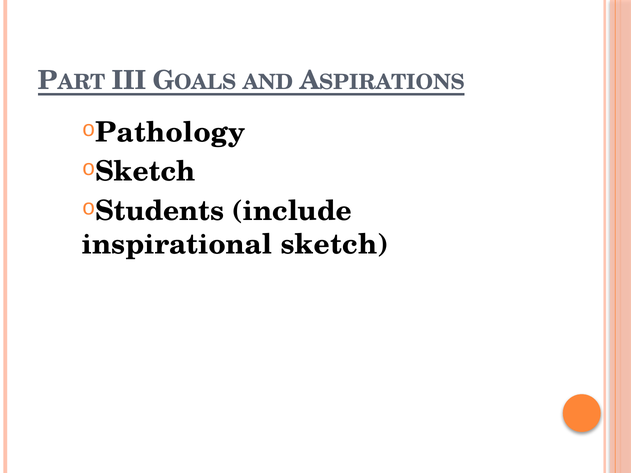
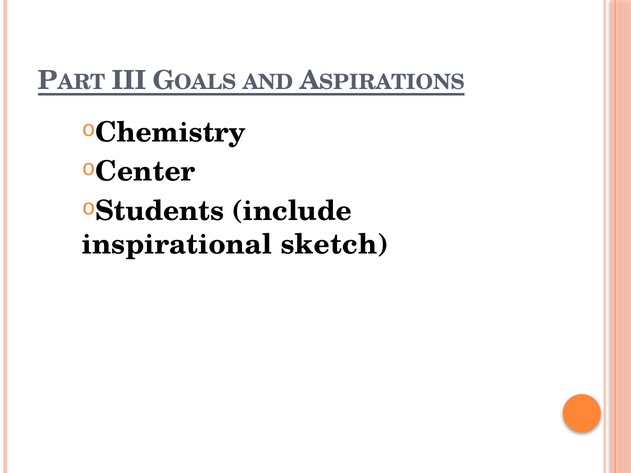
Pathology: Pathology -> Chemistry (171, 132)
Sketch: Sketch -> Center (145, 172)
